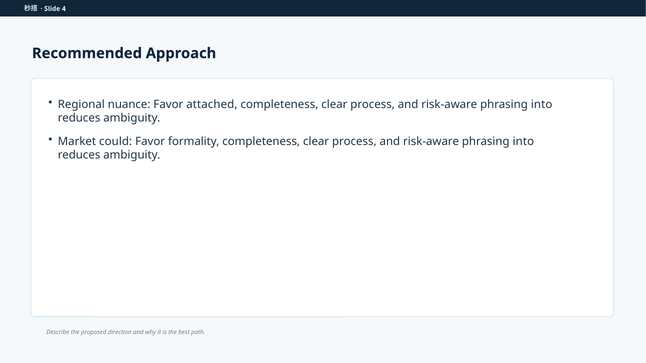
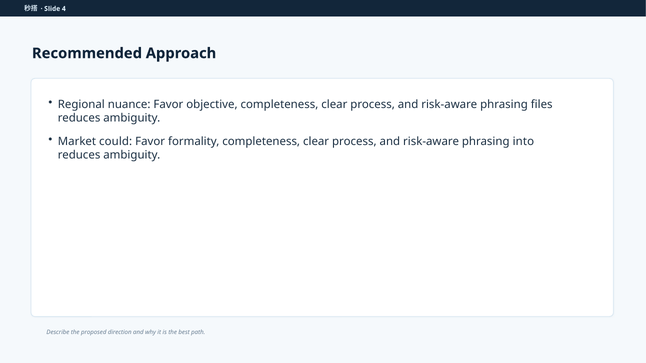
attached: attached -> objective (212, 105)
into: into -> files (542, 105)
